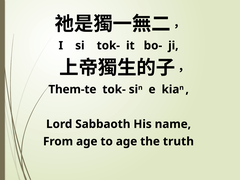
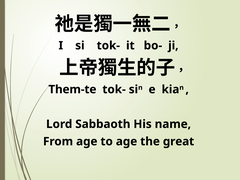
truth: truth -> great (179, 141)
